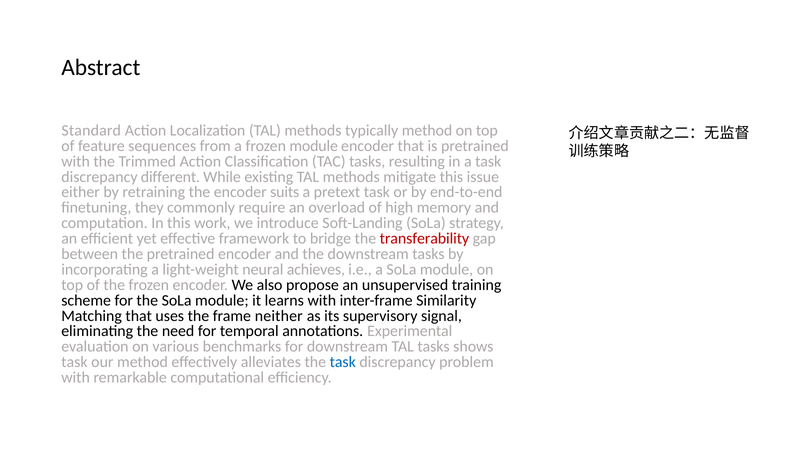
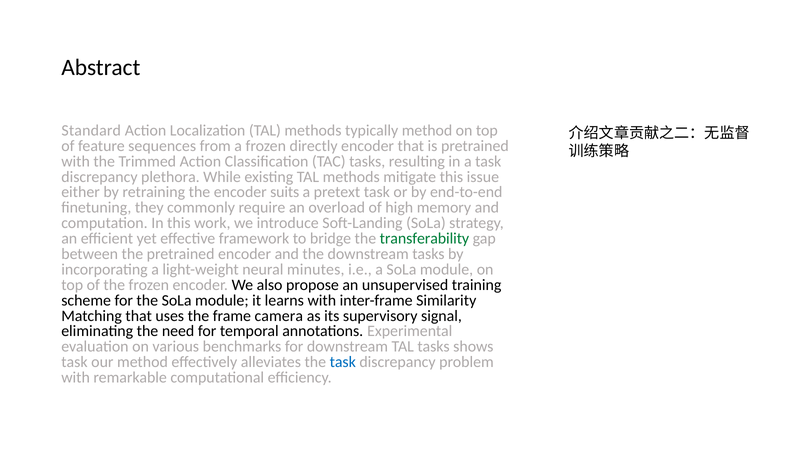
frozen module: module -> directly (314, 146)
different: different -> plethora (170, 177)
transferability colour: red -> green (424, 239)
achieves: achieves -> minutes (316, 270)
neither: neither -> camera (279, 316)
